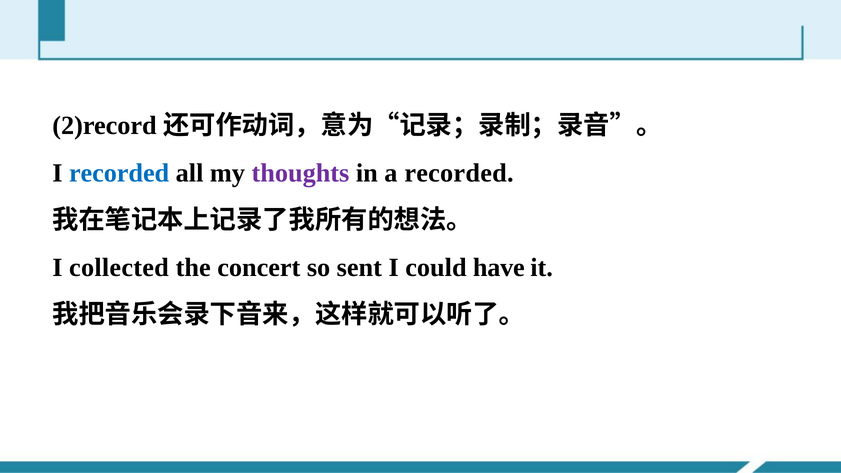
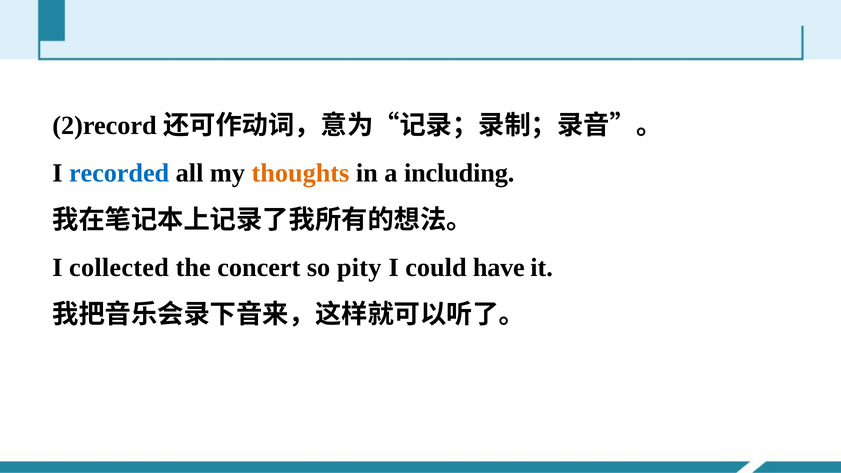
thoughts colour: purple -> orange (300, 173)
a recorded: recorded -> including (459, 173)
sent: sent -> pity (359, 268)
